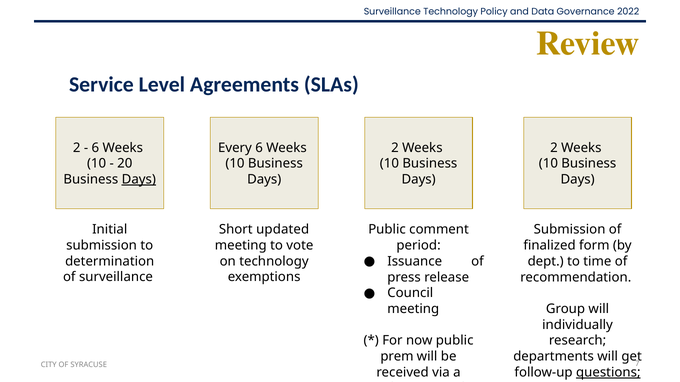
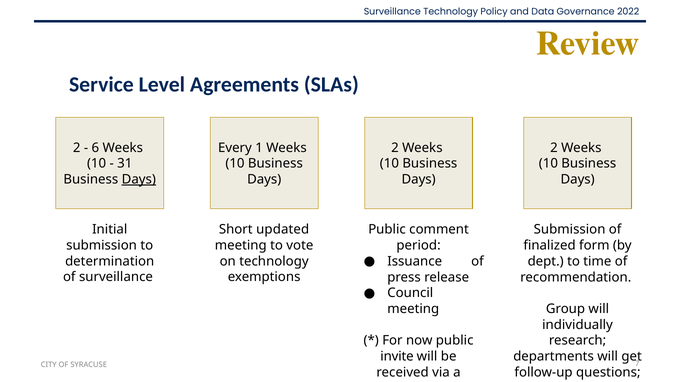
Every 6: 6 -> 1 (259, 148)
20: 20 -> 31 (125, 164)
prem: prem -> invite (397, 357)
questions underline: present -> none (608, 373)
